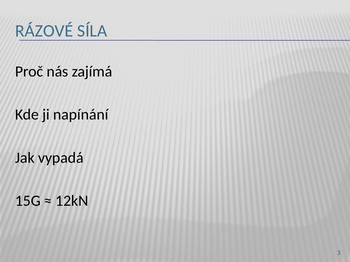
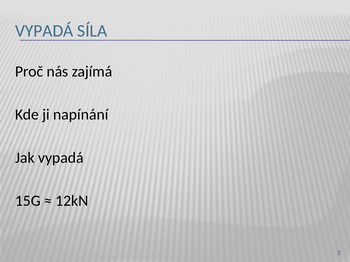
RÁZOVÉ: RÁZOVÉ -> VYPADÁ (44, 31)
